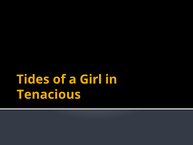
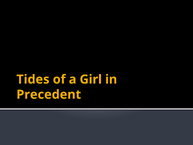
Tenacious: Tenacious -> Precedent (49, 94)
